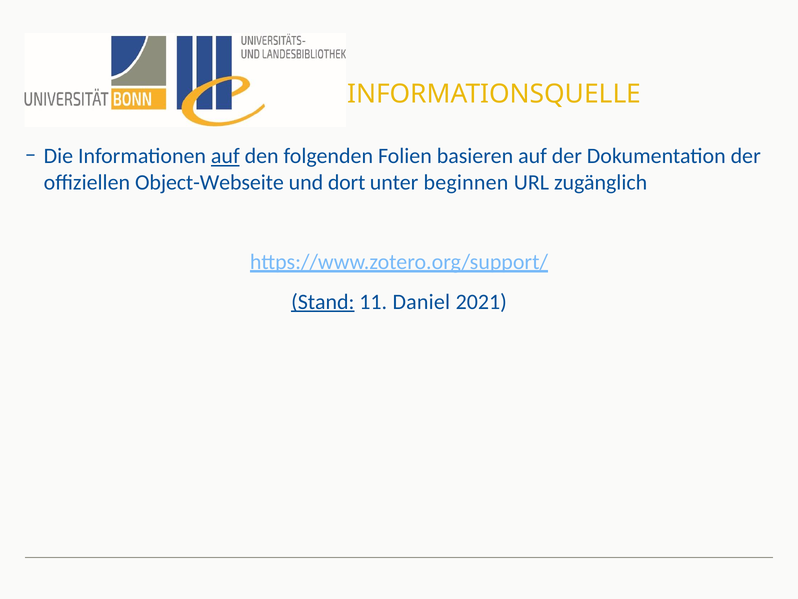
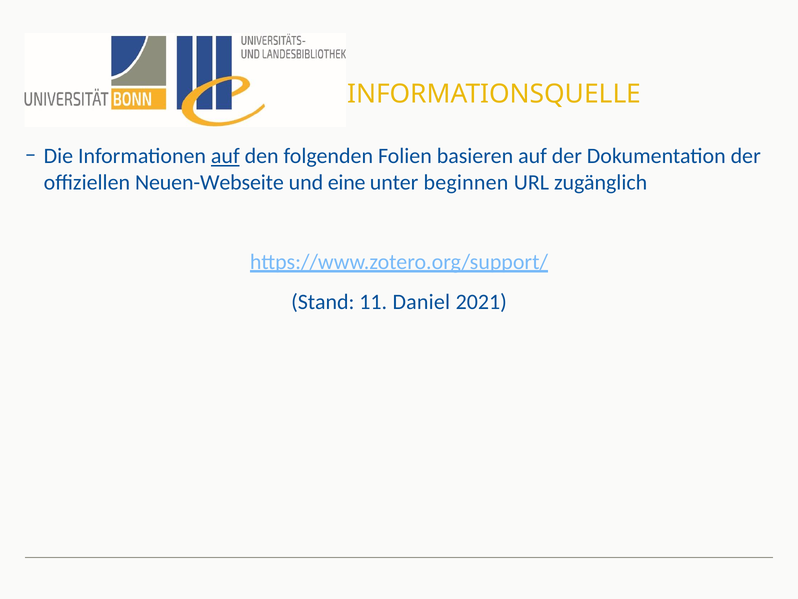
Object-Webseite: Object-Webseite -> Neuen-Webseite (209, 182)
dort: dort -> eine (347, 182)
Stand underline: present -> none (323, 302)
